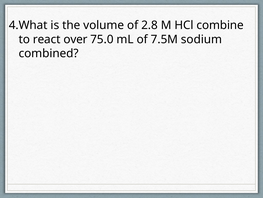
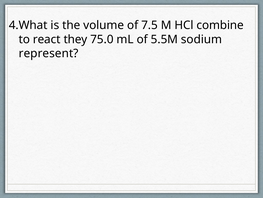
2.8: 2.8 -> 7.5 (150, 25)
over: over -> they (75, 39)
7.5M: 7.5M -> 5.5M (164, 39)
combined: combined -> represent (49, 53)
